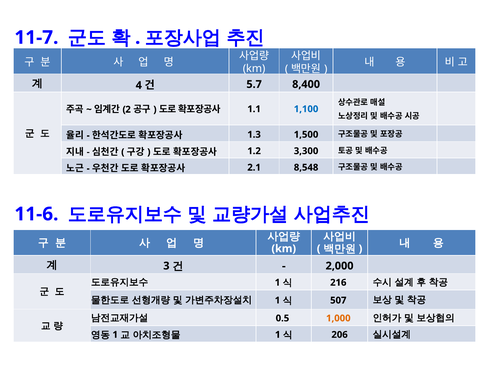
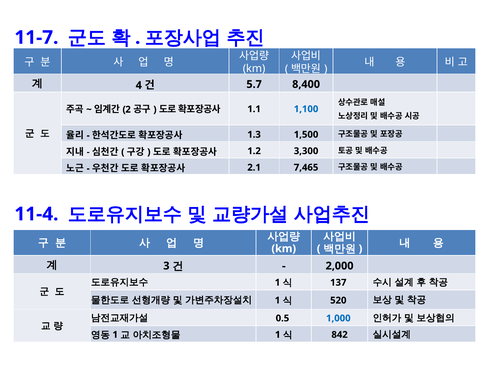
8,548: 8,548 -> 7,465 (306, 167)
11-6: 11-6 -> 11-4 (36, 214)
216: 216 -> 137 (338, 282)
507: 507 -> 520 (338, 300)
1,000 colour: orange -> blue (338, 318)
206: 206 -> 842 (340, 334)
